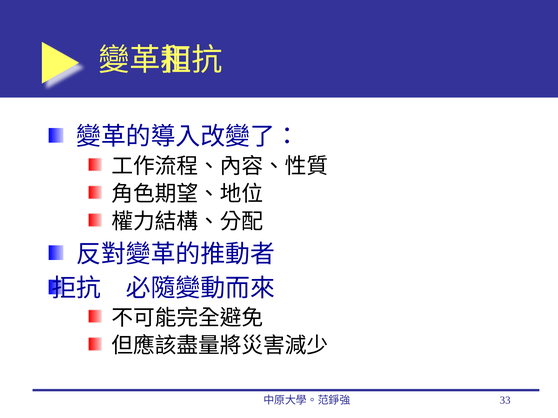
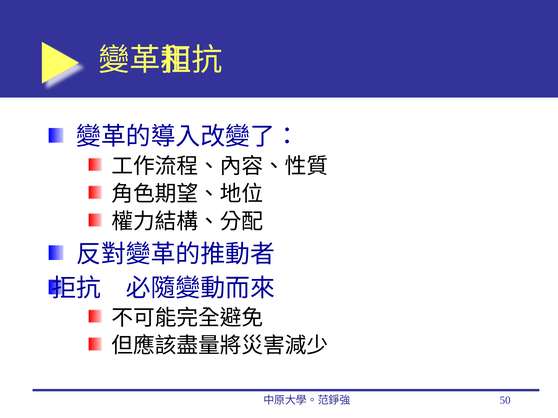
33: 33 -> 50 (505, 401)
